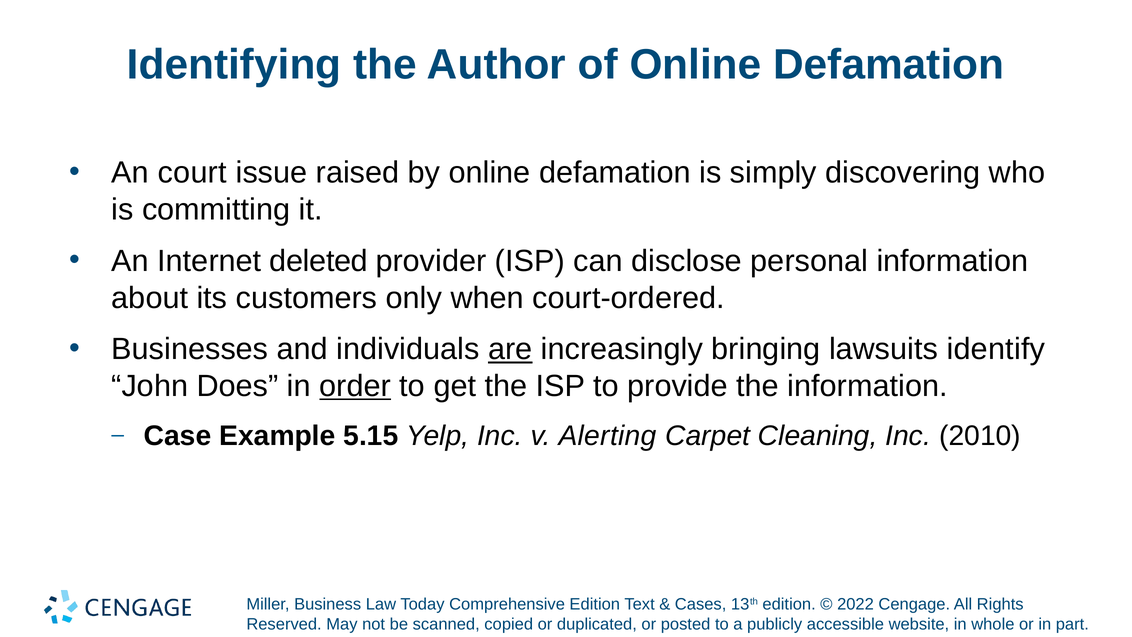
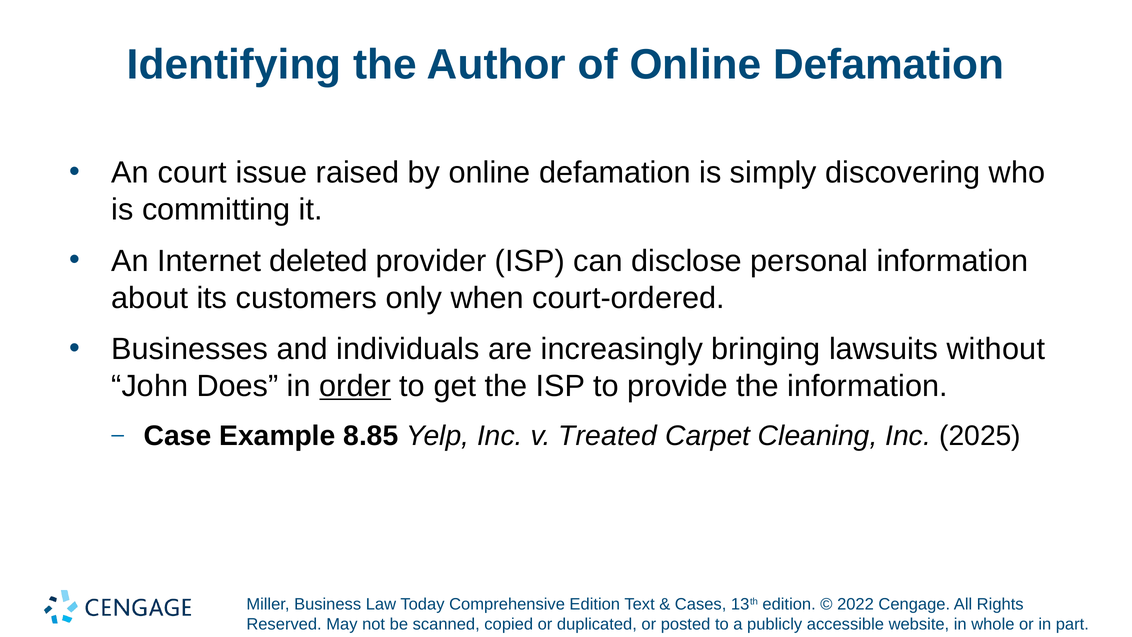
are underline: present -> none (510, 349)
identify: identify -> without (996, 349)
5.15: 5.15 -> 8.85 (371, 436)
Alerting: Alerting -> Treated (608, 436)
2010: 2010 -> 2025 (980, 436)
